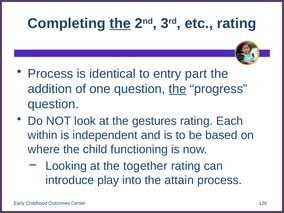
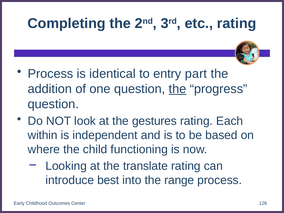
the underline: present -> none (120, 23)
together: together -> translate (145, 166)
play: play -> best (108, 180)
attain: attain -> range (179, 180)
